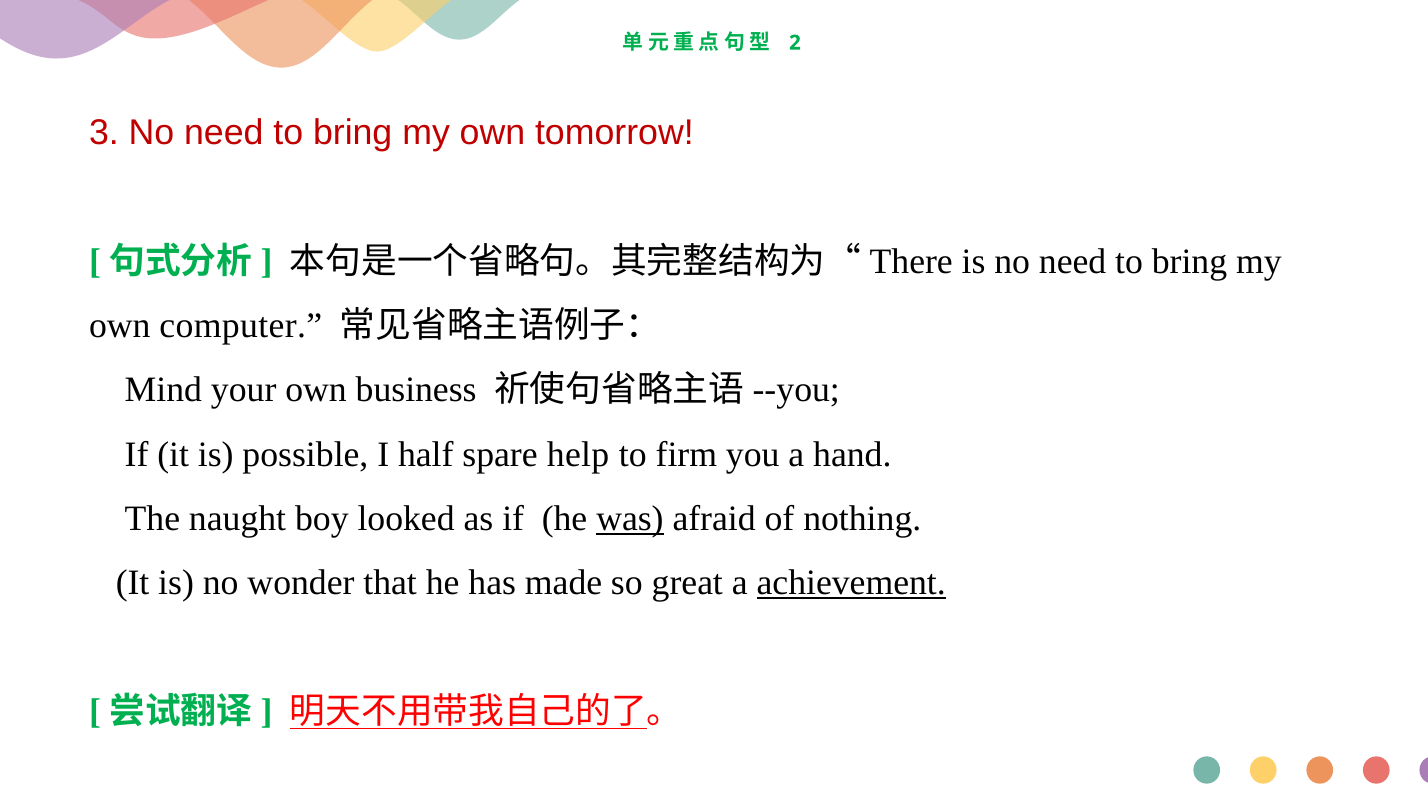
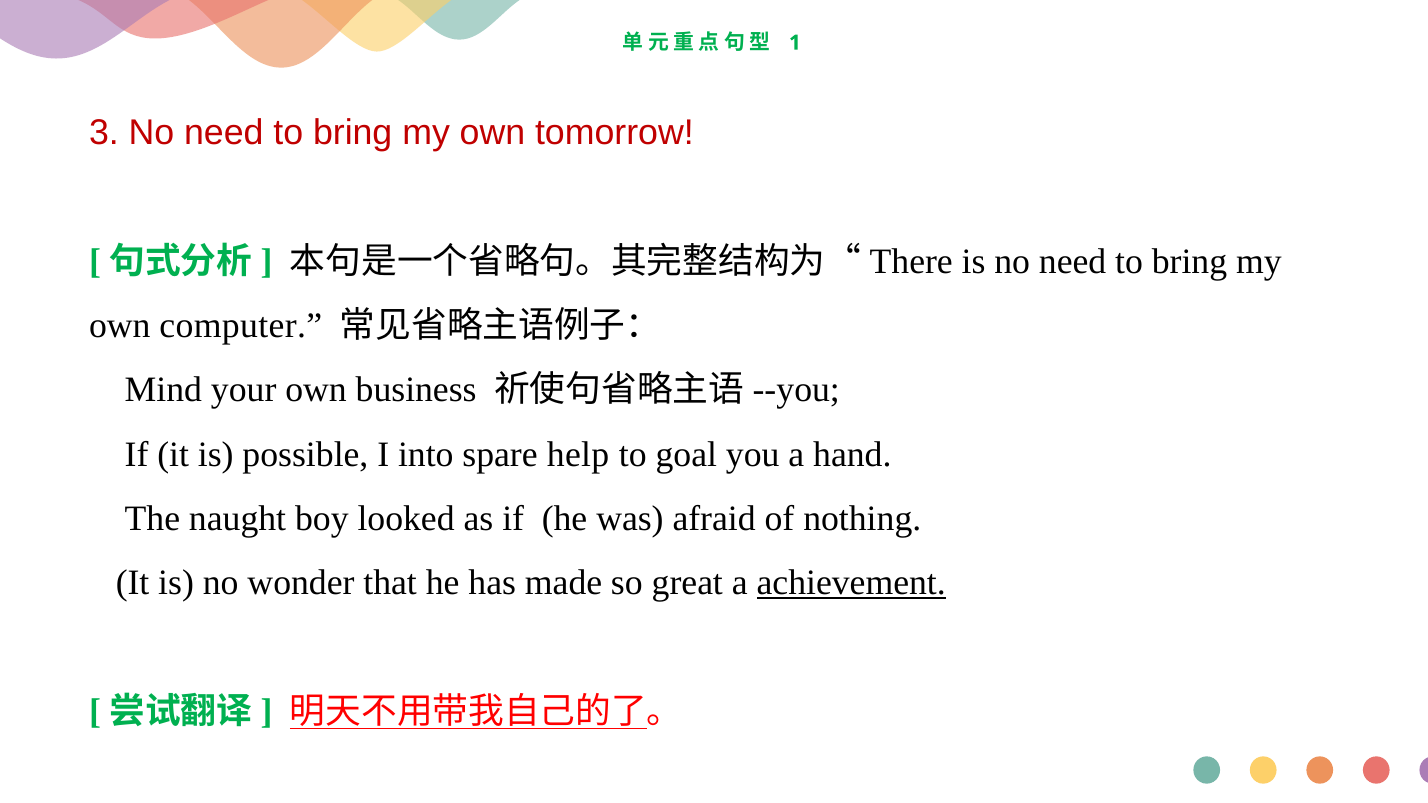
2: 2 -> 1 (795, 43)
half: half -> into (426, 455)
firm: firm -> goal (686, 455)
was underline: present -> none (630, 519)
